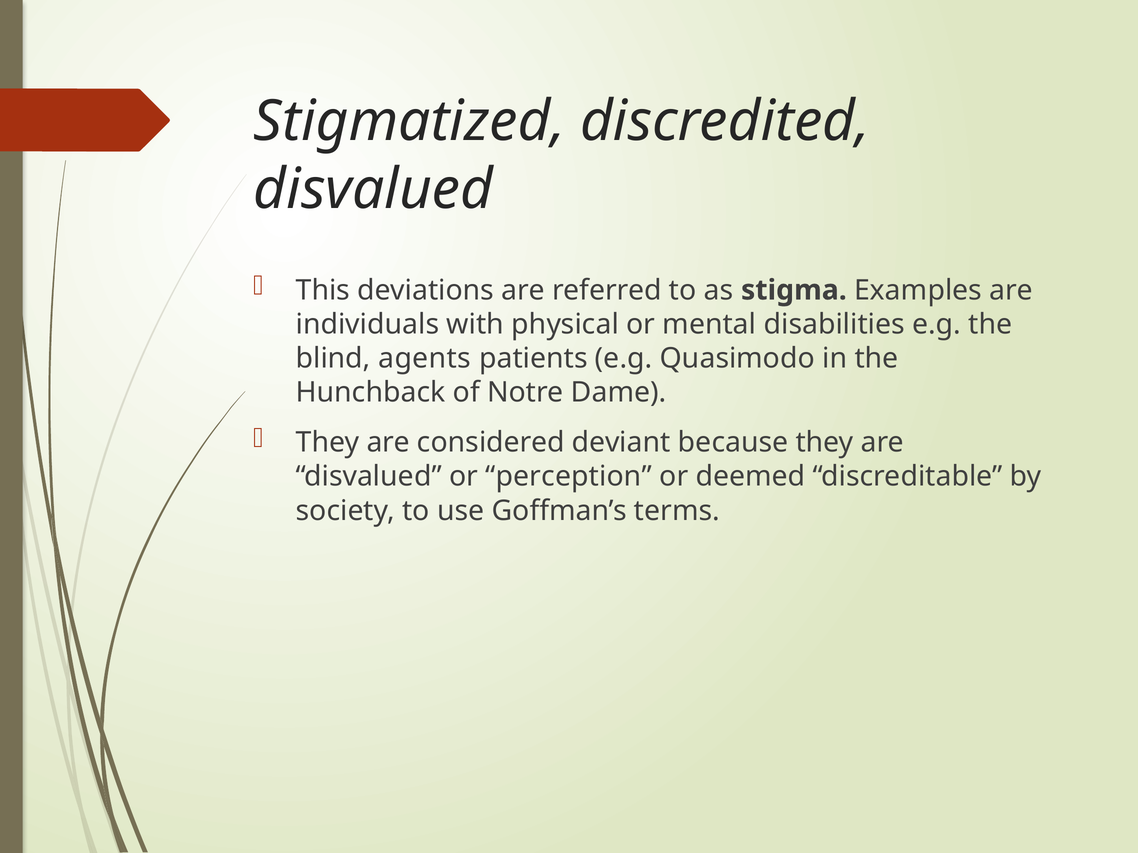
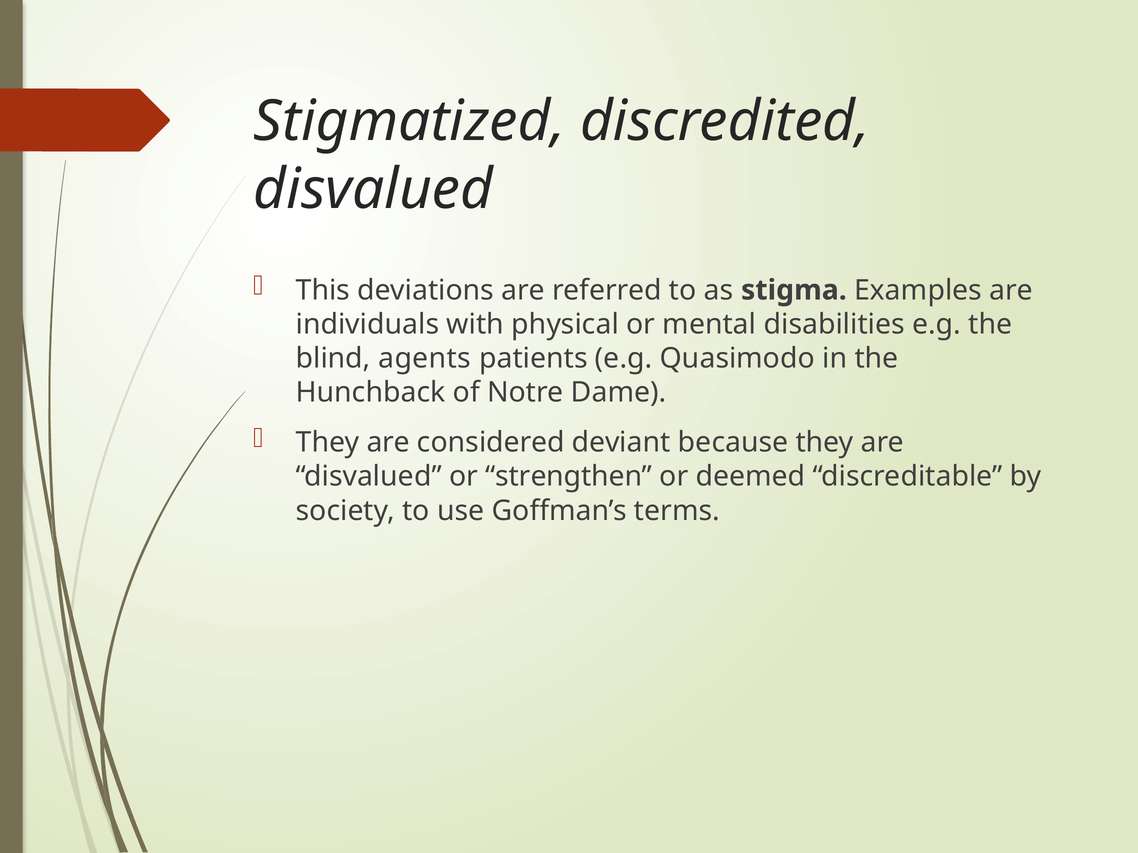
perception: perception -> strengthen (569, 477)
